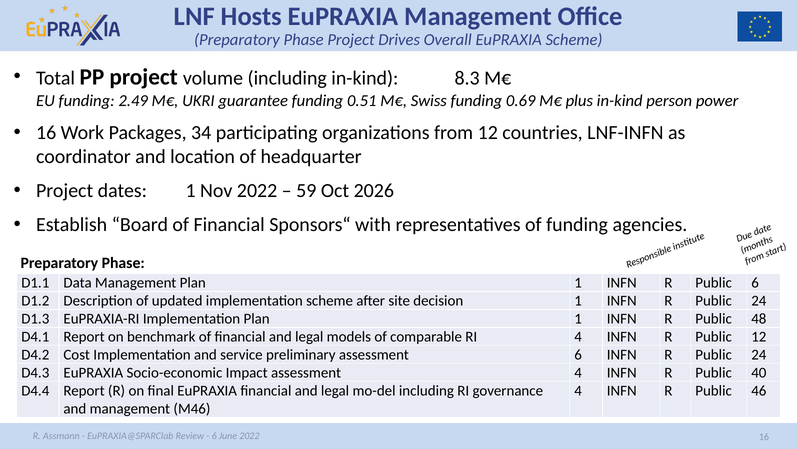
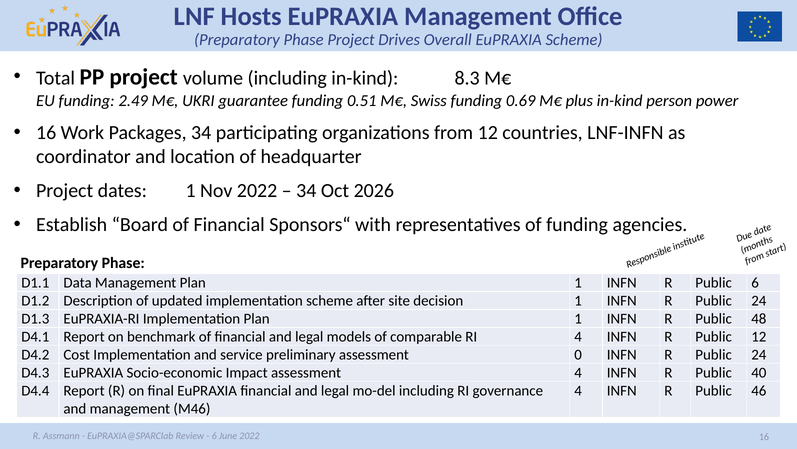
59: 59 -> 34 (306, 190)
assessment 6: 6 -> 0 (578, 354)
